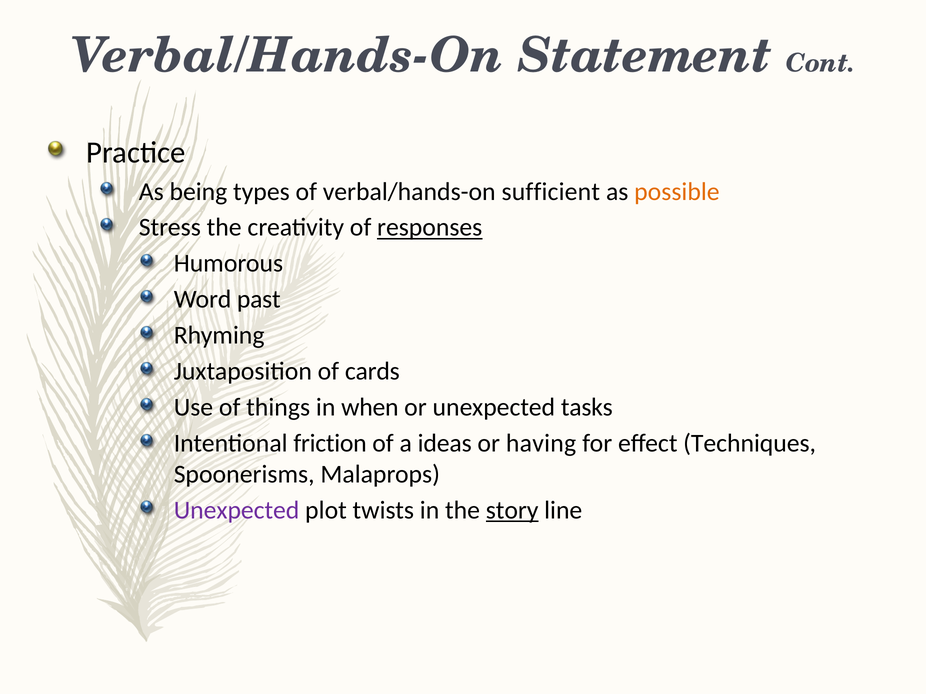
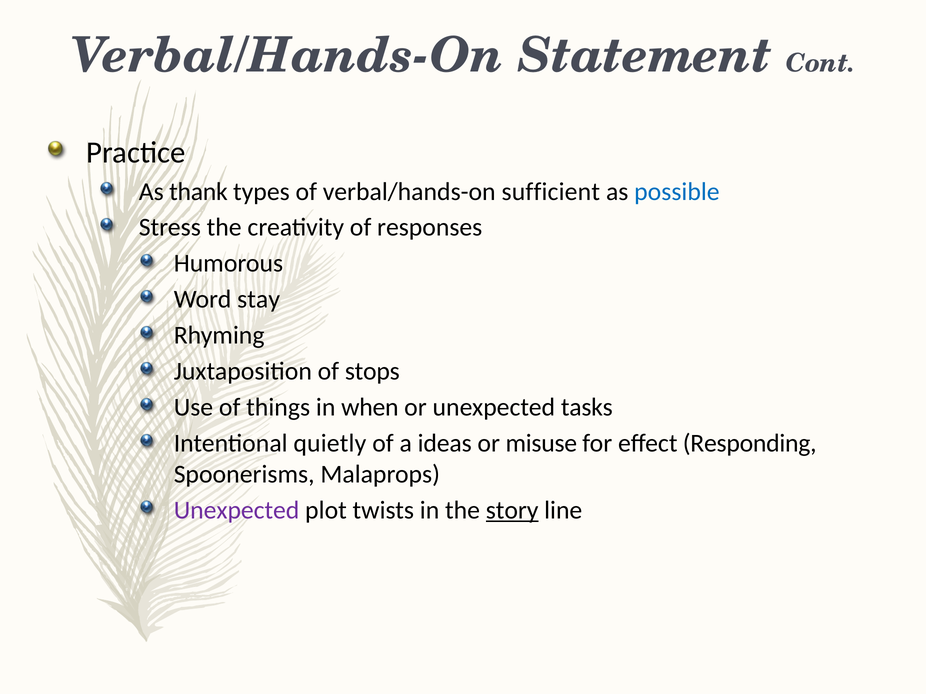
being: being -> thank (199, 192)
possible colour: orange -> blue (677, 192)
responses underline: present -> none (430, 228)
past: past -> stay (259, 300)
cards: cards -> stops (372, 372)
friction: friction -> quietly (330, 444)
having: having -> misuse (541, 444)
Techniques: Techniques -> Responding (750, 444)
